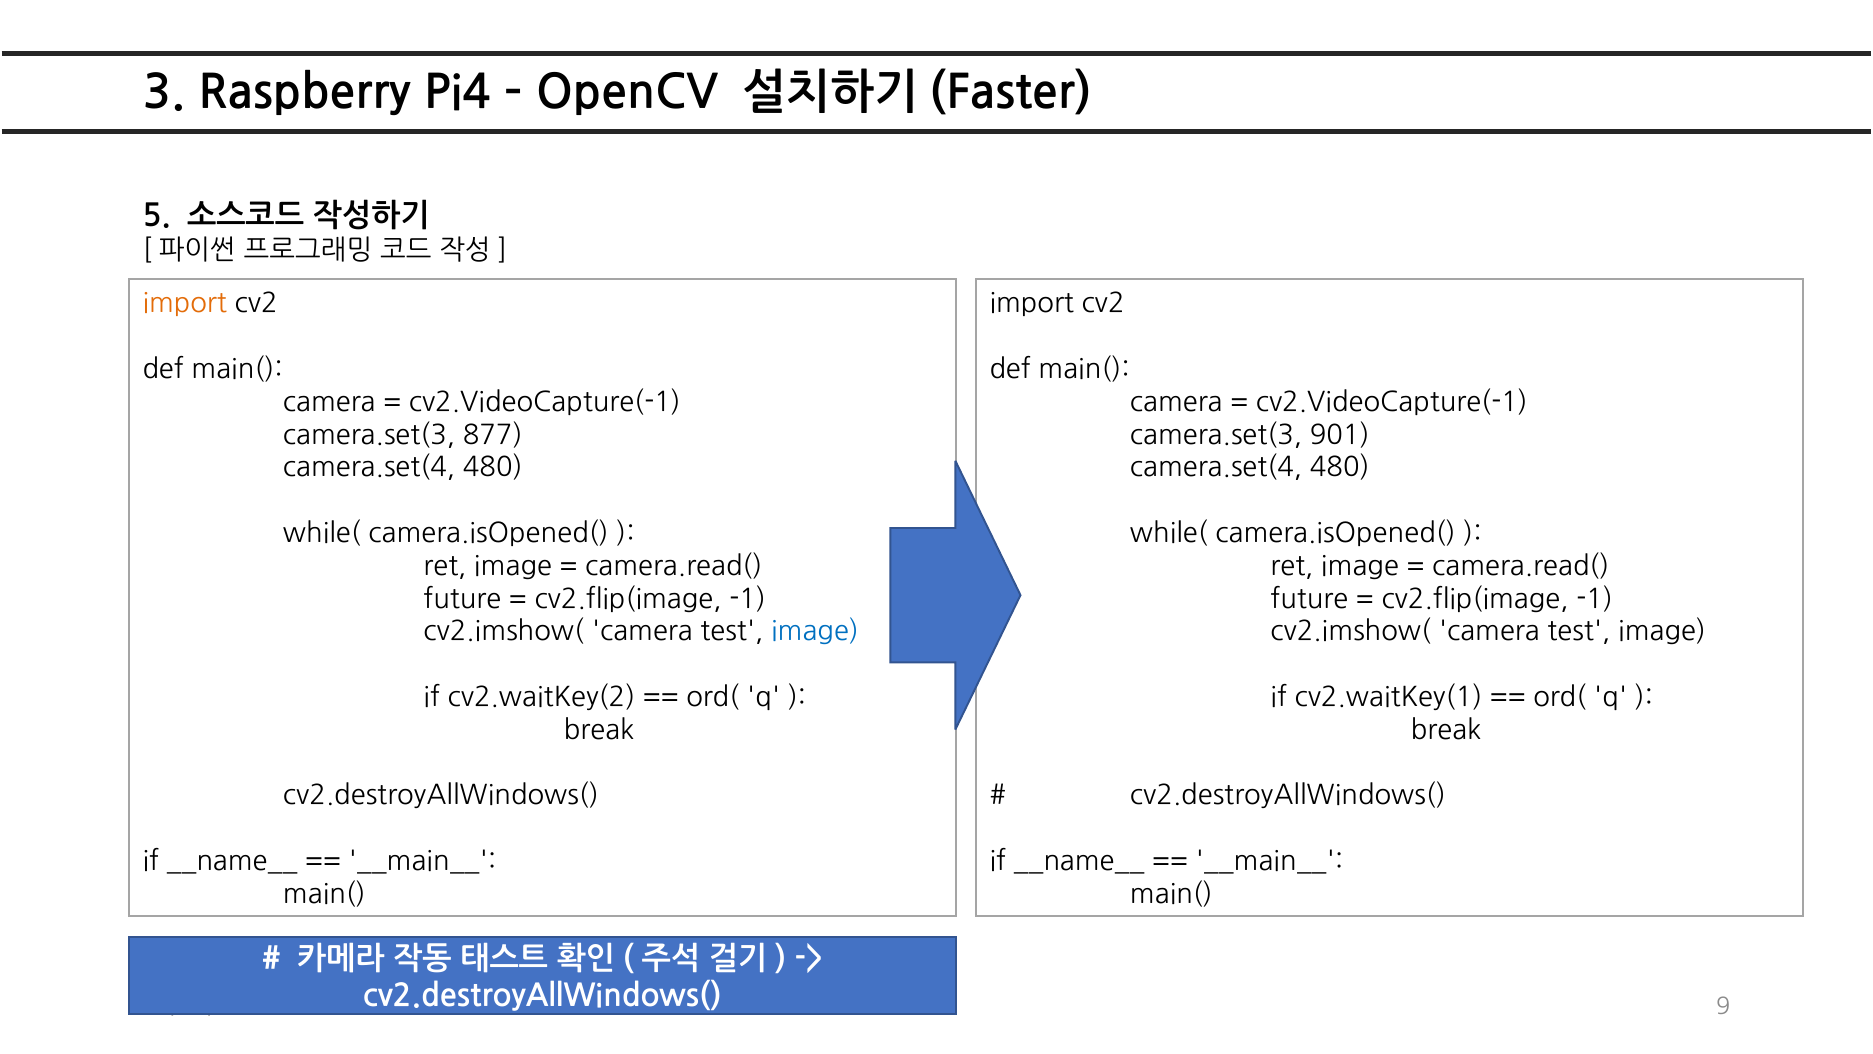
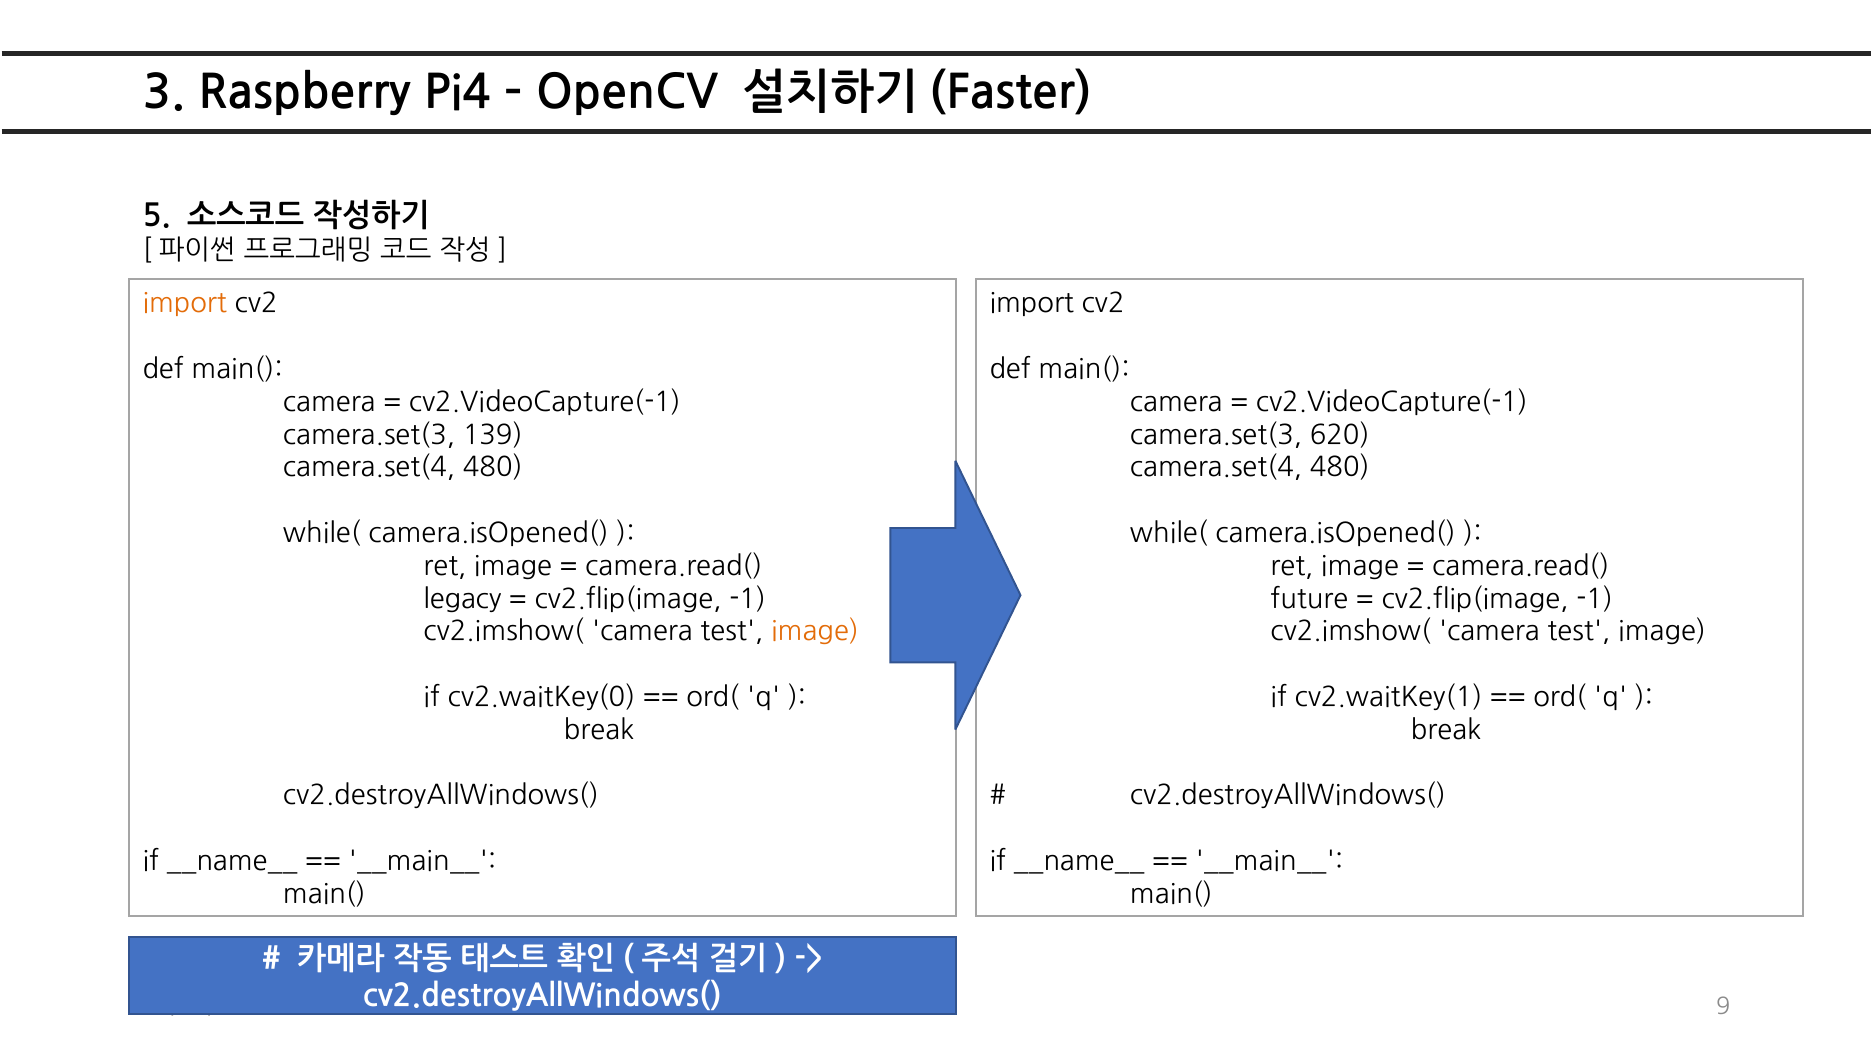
877: 877 -> 139 (493, 435)
901: 901 -> 620 (1340, 435)
future: future -> legacy (462, 599)
image colour: blue -> orange (815, 632)
cv2.waitKey(2: cv2.waitKey(2 -> cv2.waitKey(0 (541, 697)
